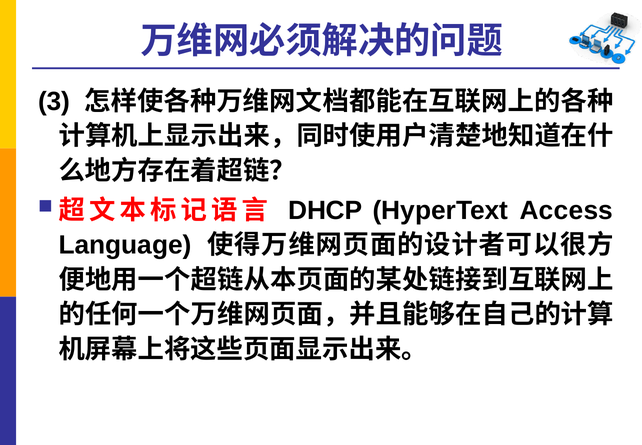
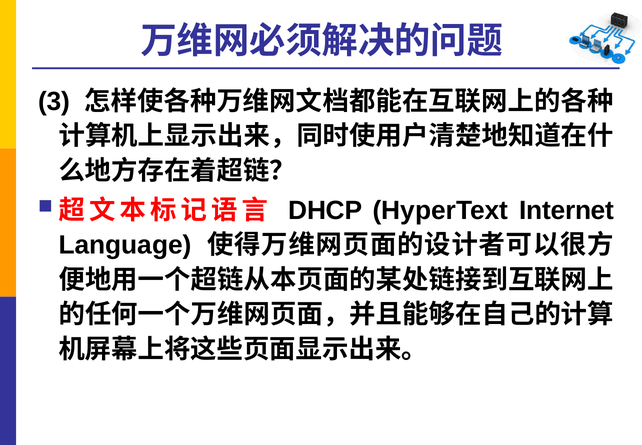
Access: Access -> Internet (567, 210)
